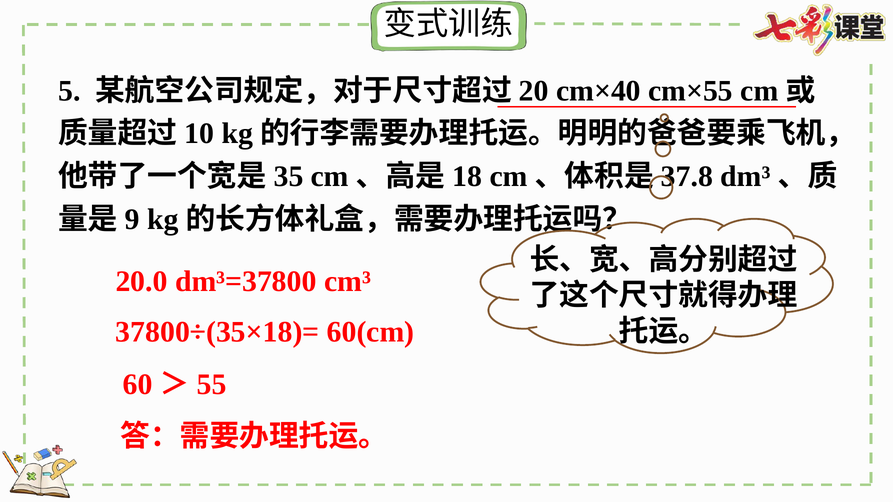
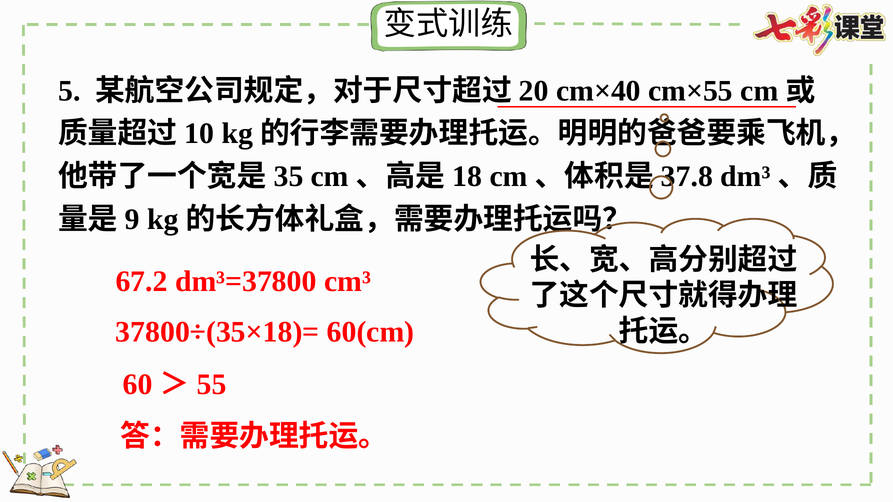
20.0: 20.0 -> 67.2 (142, 282)
